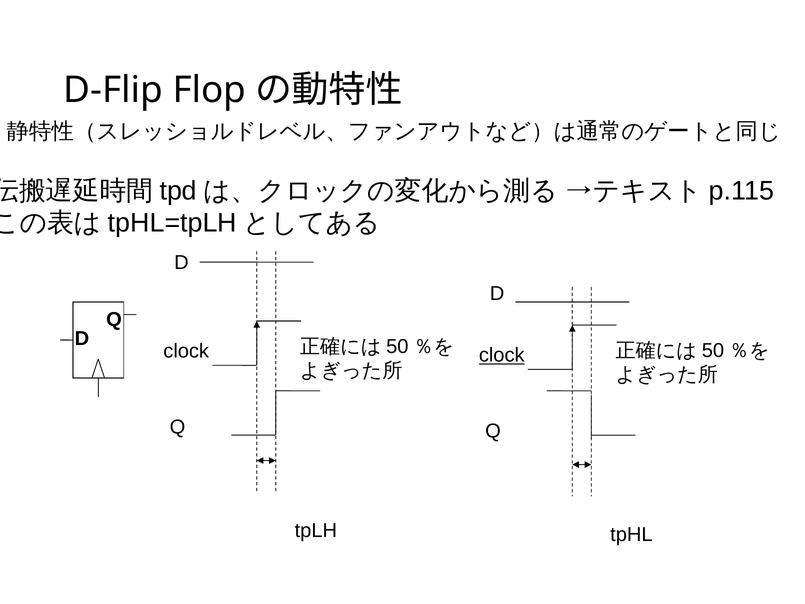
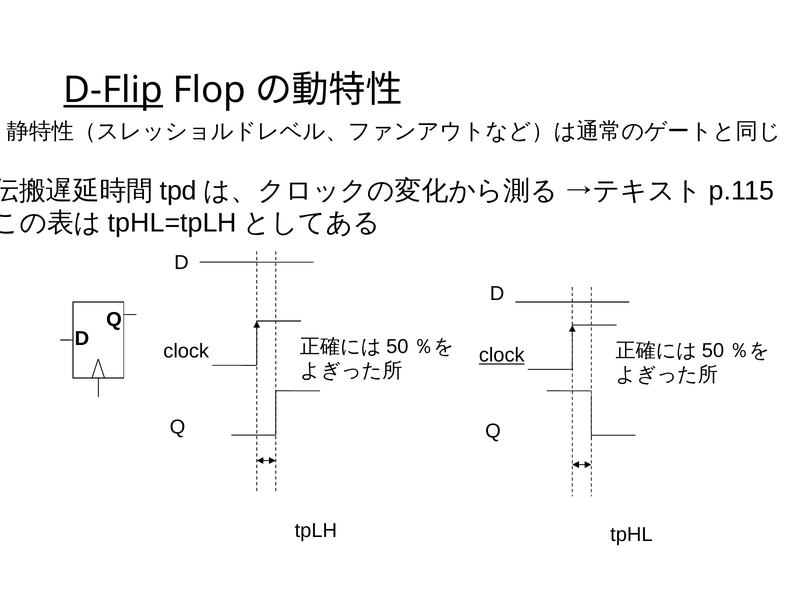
D-Flip underline: none -> present (113, 90)
